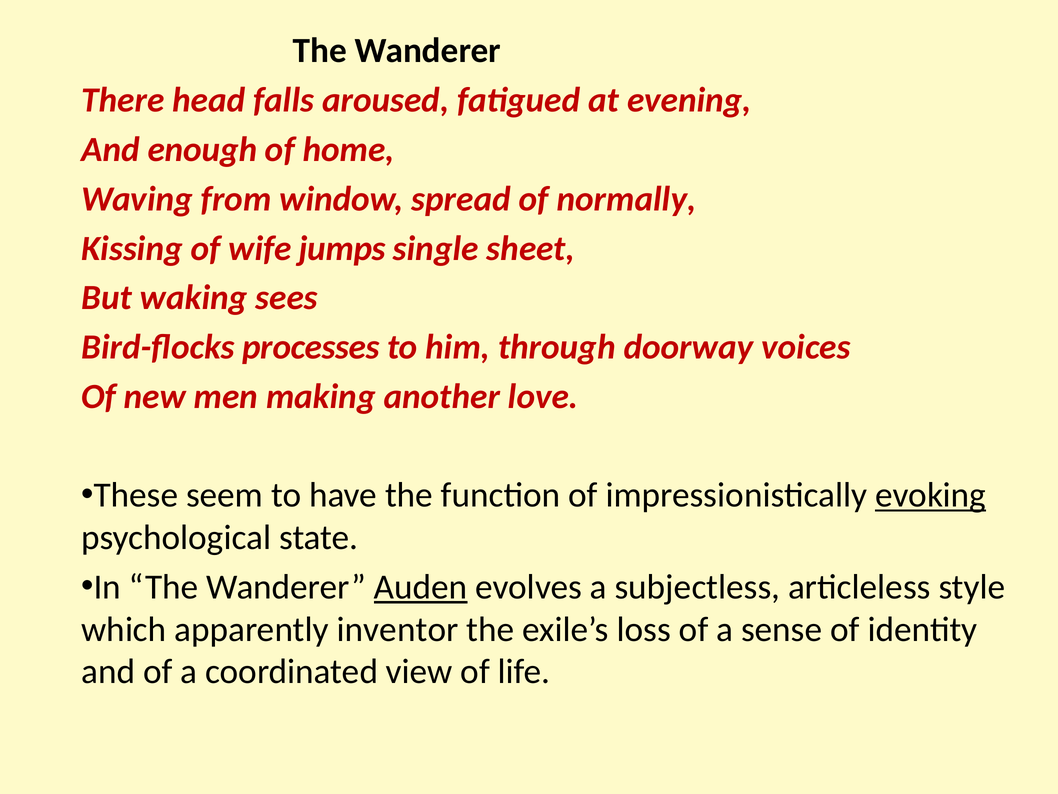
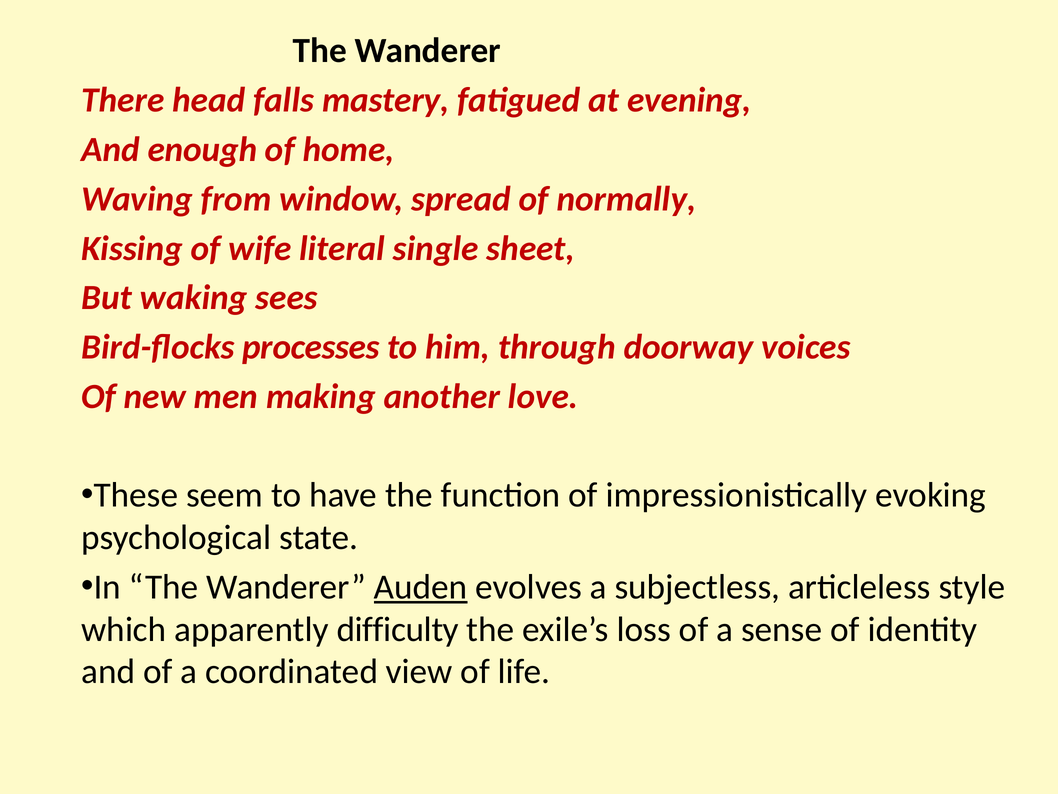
aroused: aroused -> mastery (386, 100)
jumps: jumps -> literal (342, 248)
evoking underline: present -> none (931, 495)
inventor: inventor -> difficulty (398, 629)
